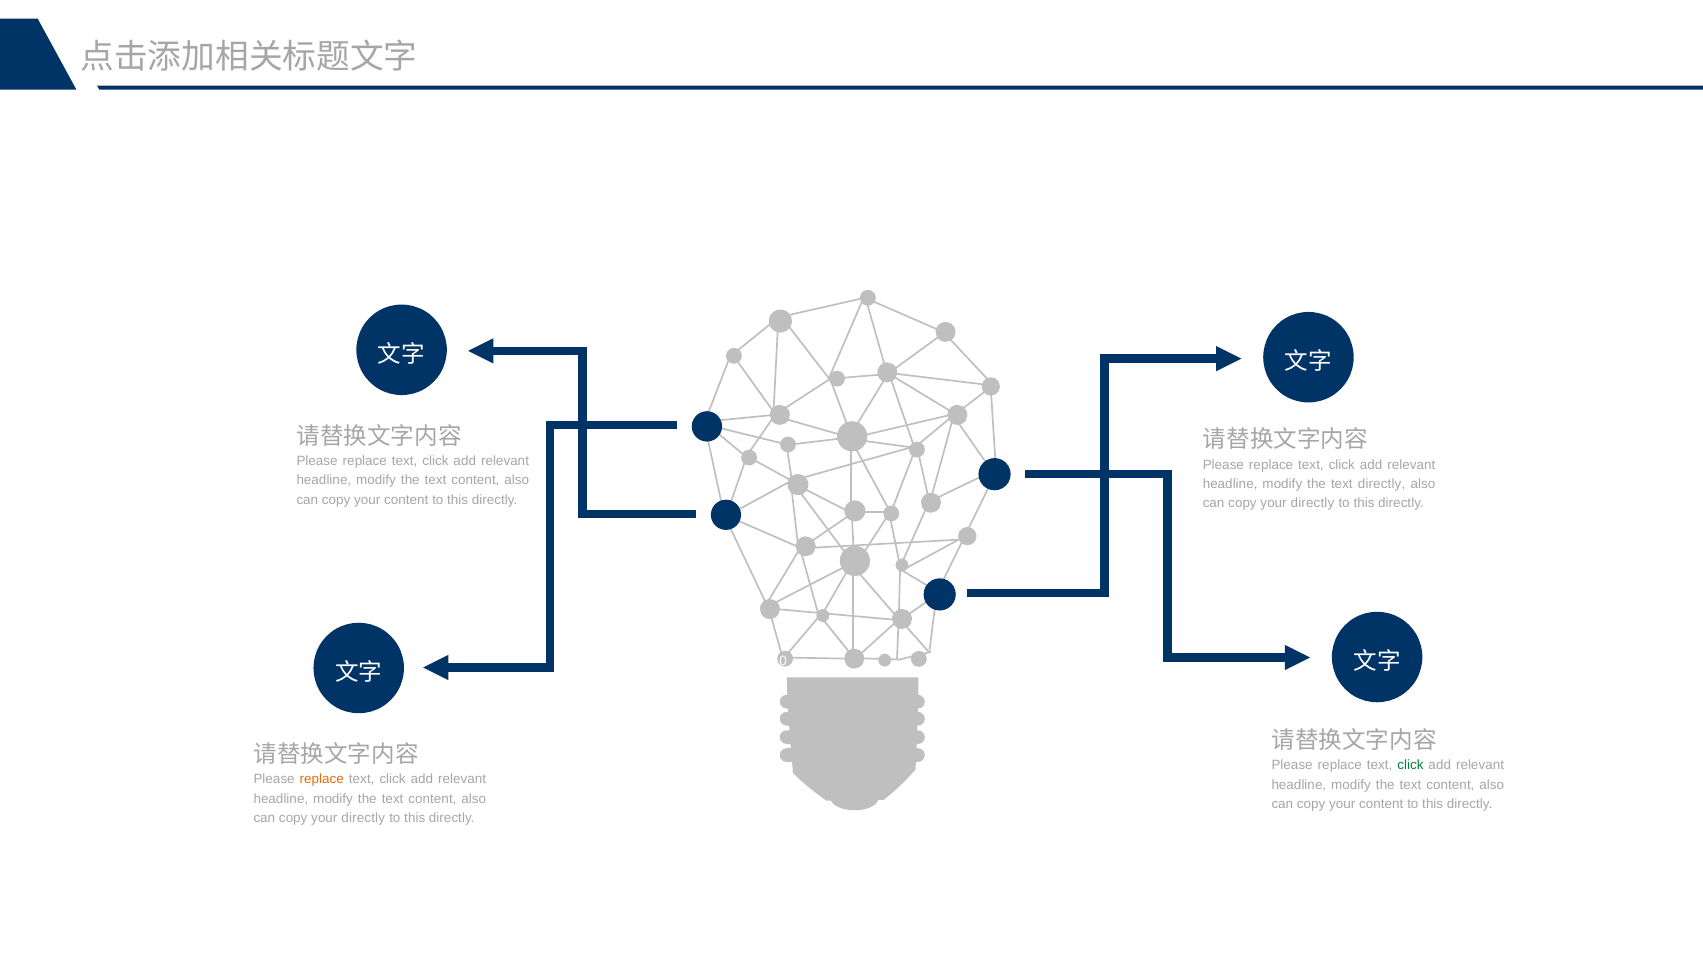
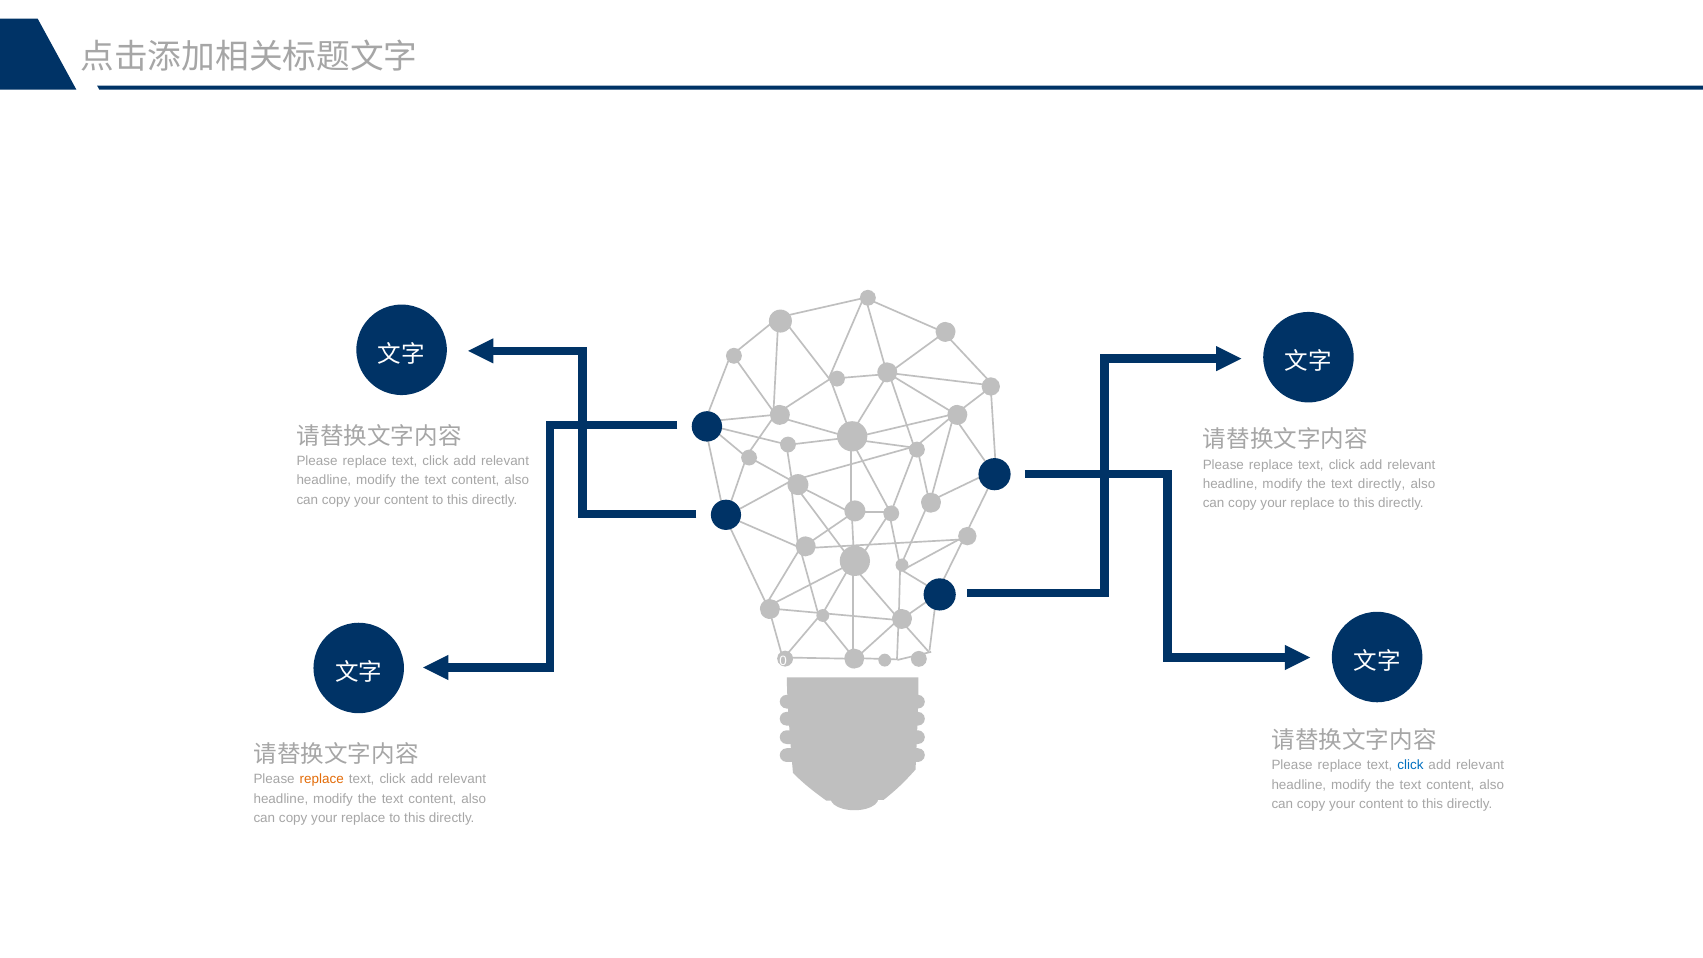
directly: directly -> replace (1313, 503)
click colour: green -> blue (1411, 765)
directly: directly -> replace (363, 818)
